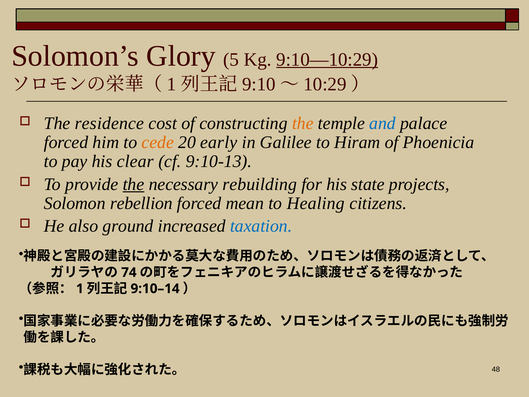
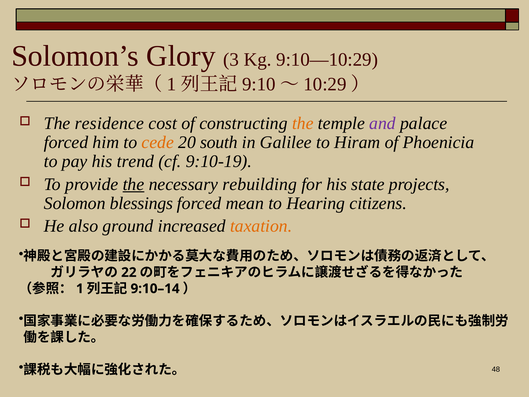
5: 5 -> 3 (231, 59)
9:10—10:29 underline: present -> none (327, 59)
and colour: blue -> purple (383, 123)
early: early -> south (219, 142)
clear: clear -> trend (135, 161)
9:10-13: 9:10-13 -> 9:10-19 (219, 161)
rebellion: rebellion -> blessings (141, 203)
Healing: Healing -> Hearing (316, 203)
taxation colour: blue -> orange (261, 226)
74: 74 -> 22 (129, 272)
